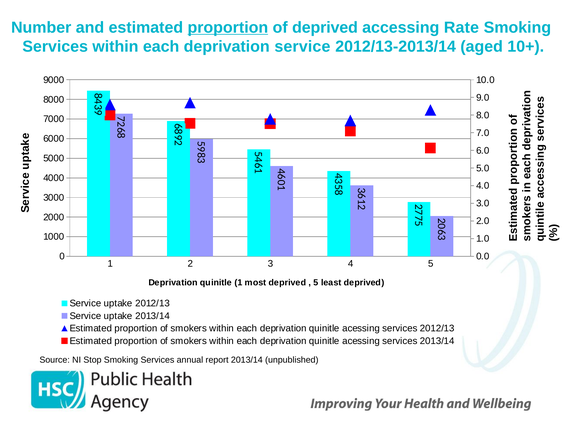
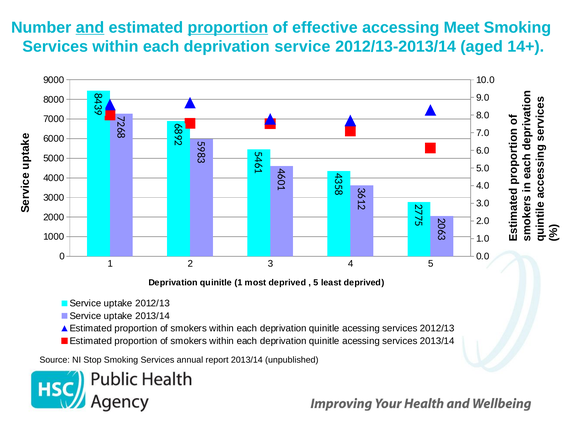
and underline: none -> present (90, 27)
of deprived: deprived -> effective (325, 27)
Rate: Rate -> Meet (462, 27)
10+: 10+ -> 14+ (526, 47)
